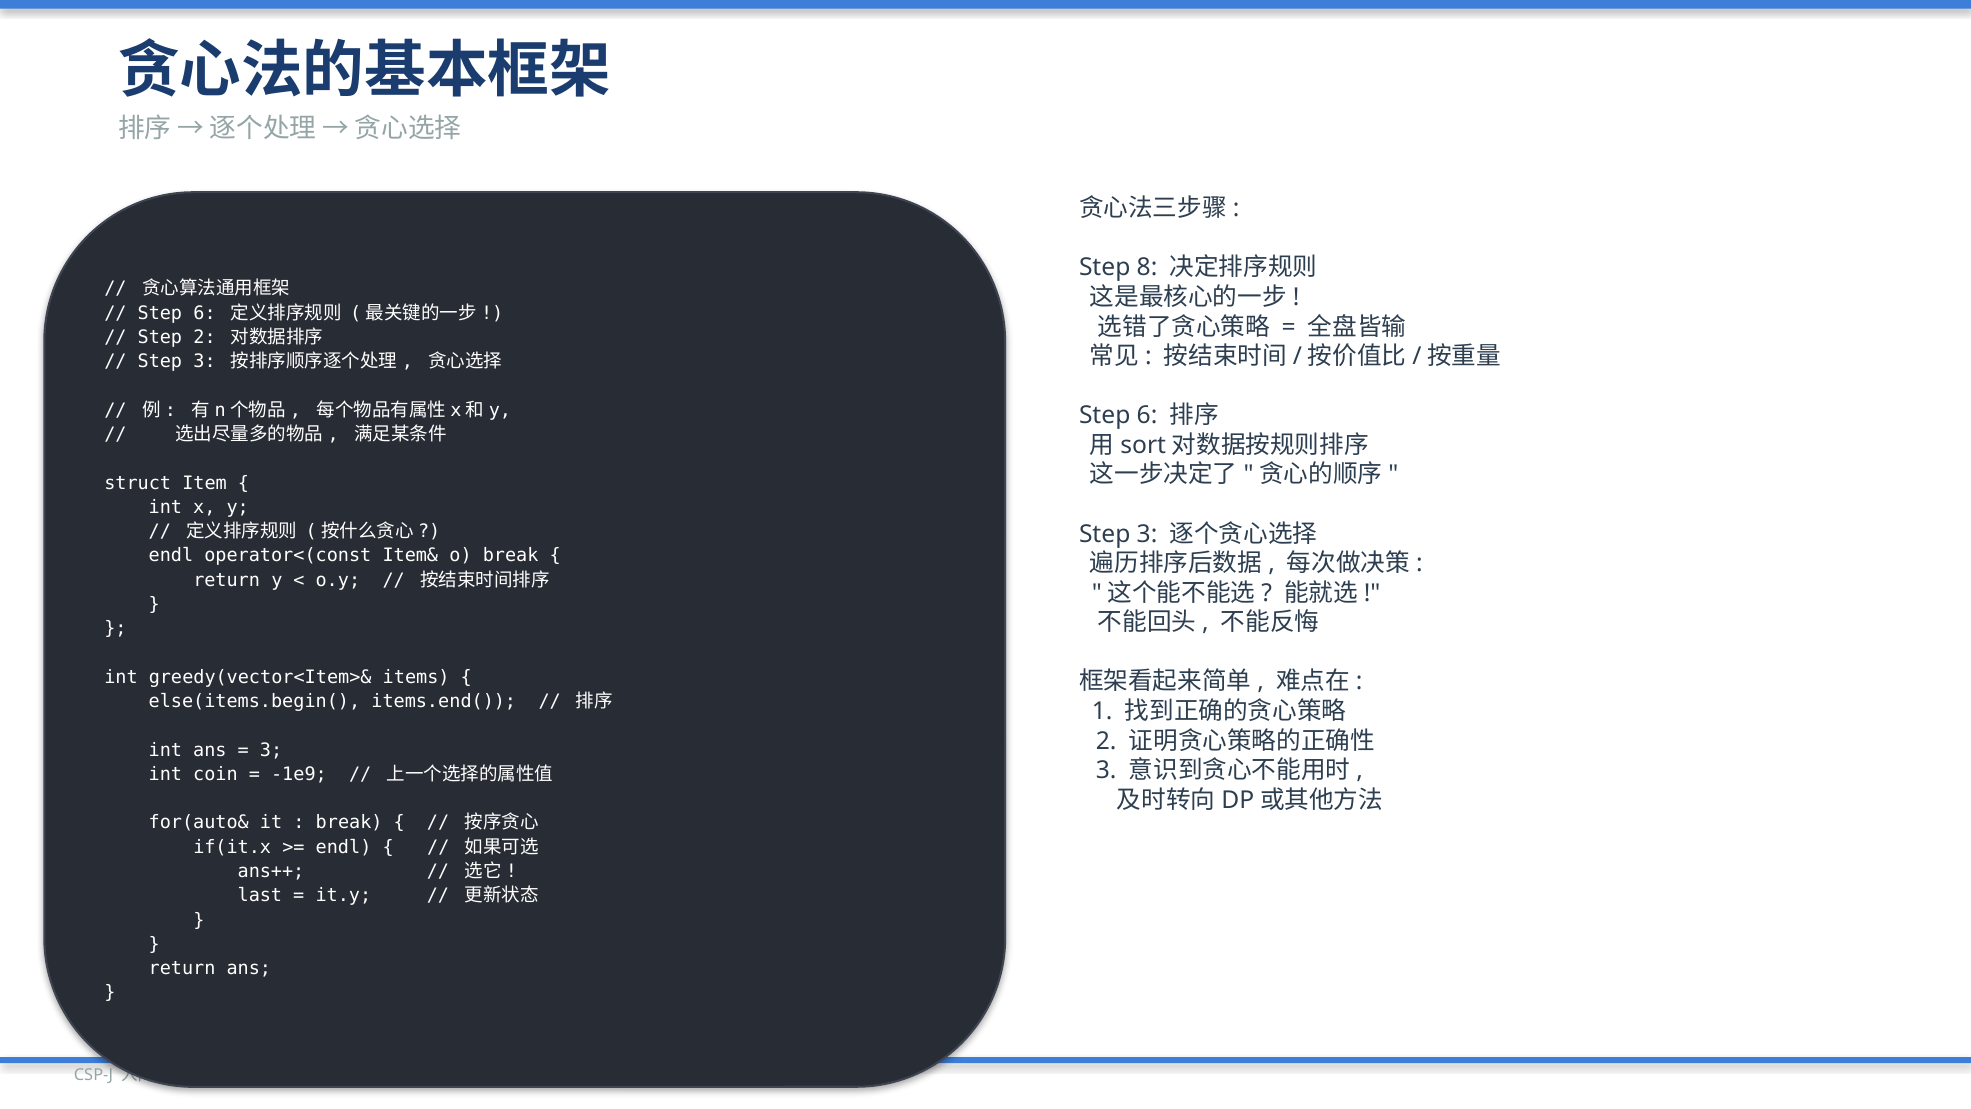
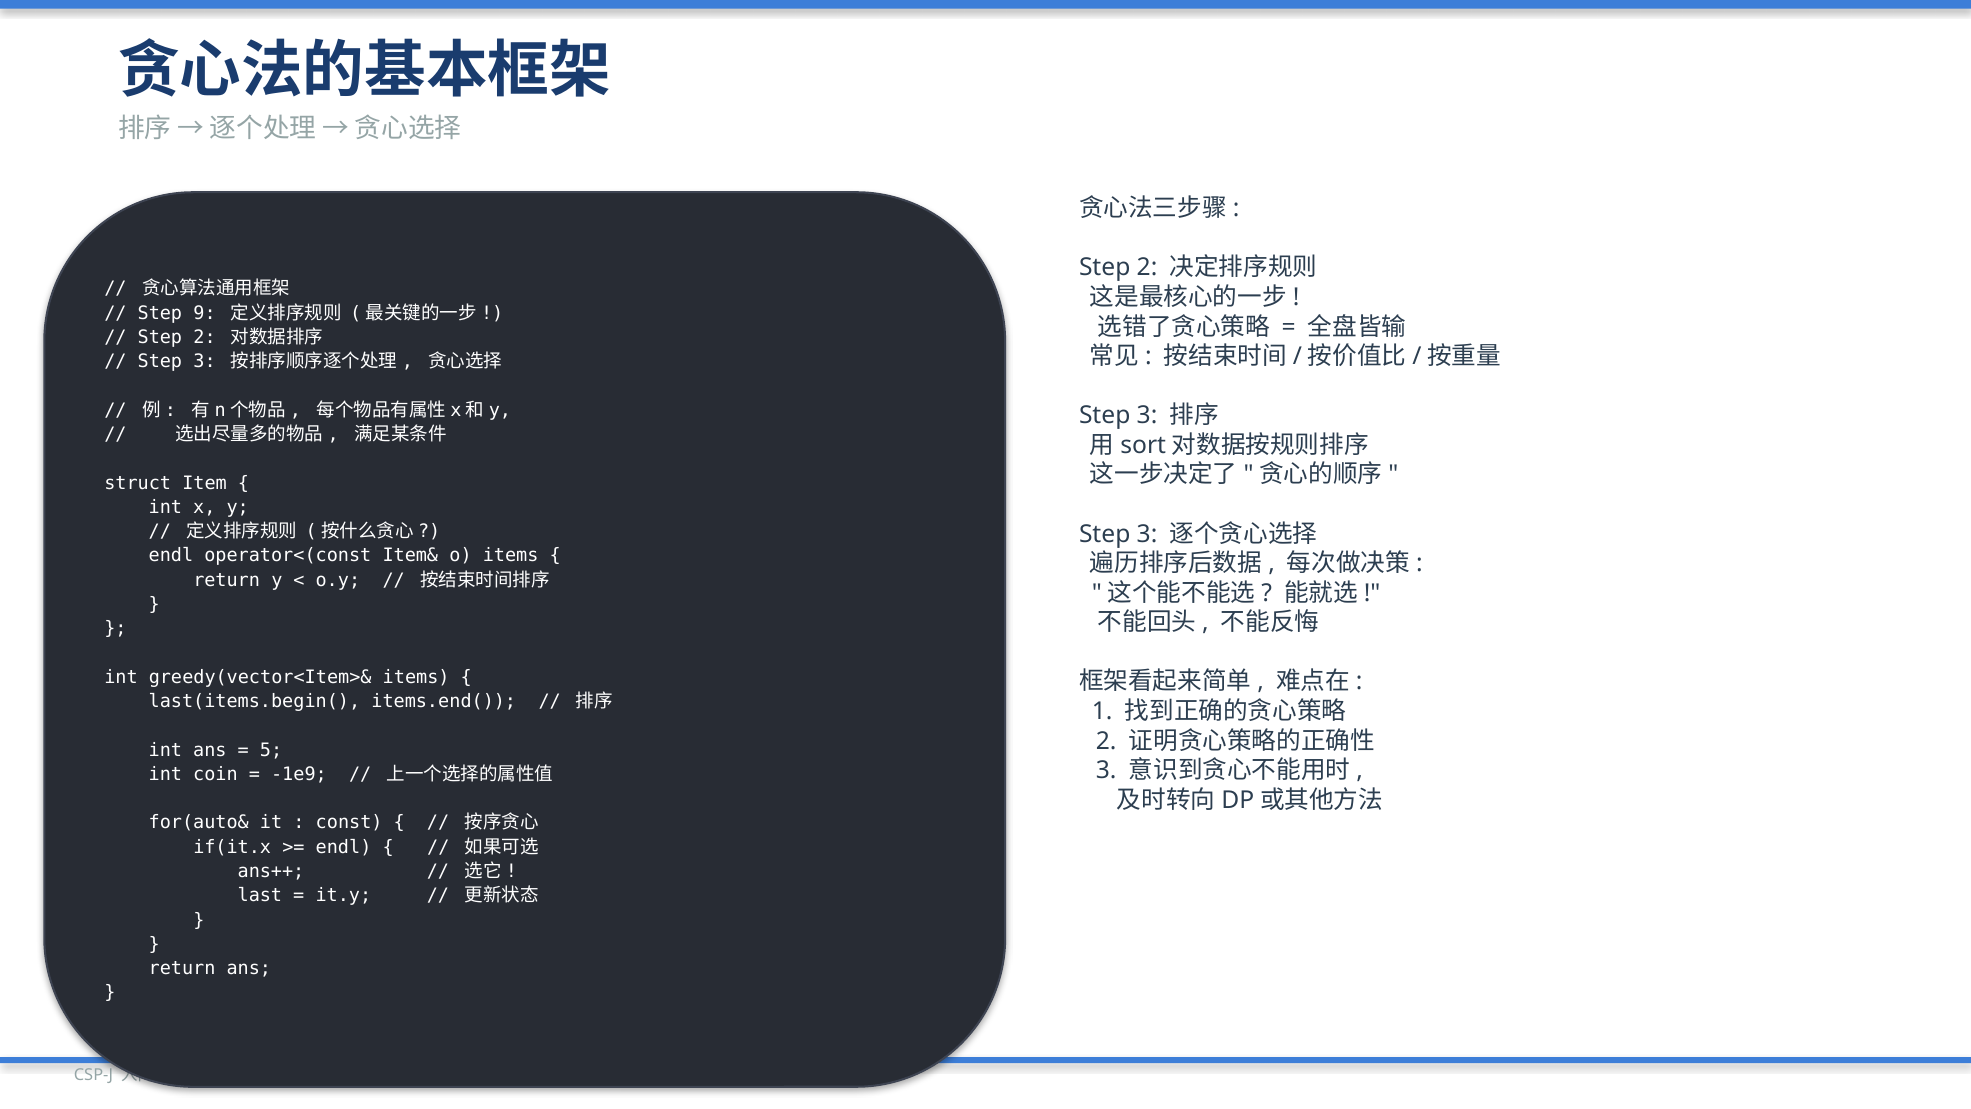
8: 8 -> 2 (1147, 268)
6: 6 -> 9 (205, 313)
6: 6 -> 3 (1147, 416)
o break: break -> items (511, 556)
else(items.begin(: else(items.begin( -> last(items.begin( (254, 701)
3: 3 -> 5 (271, 750)
break: break -> const (349, 823)
